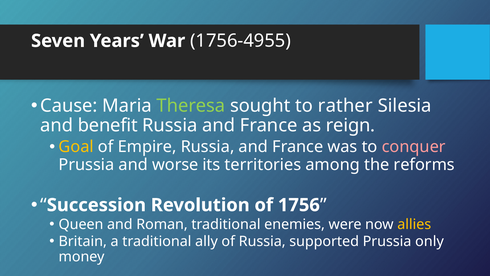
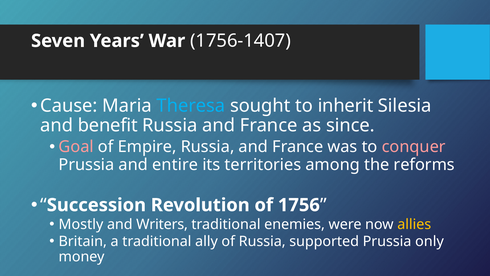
1756-4955: 1756-4955 -> 1756-1407 (241, 41)
Theresa colour: light green -> light blue (191, 106)
rather: rather -> inherit (346, 106)
reign: reign -> since (350, 125)
Goal colour: yellow -> pink (76, 147)
worse: worse -> entire (175, 164)
Queen: Queen -> Mostly (81, 224)
Roman: Roman -> Writers (162, 224)
